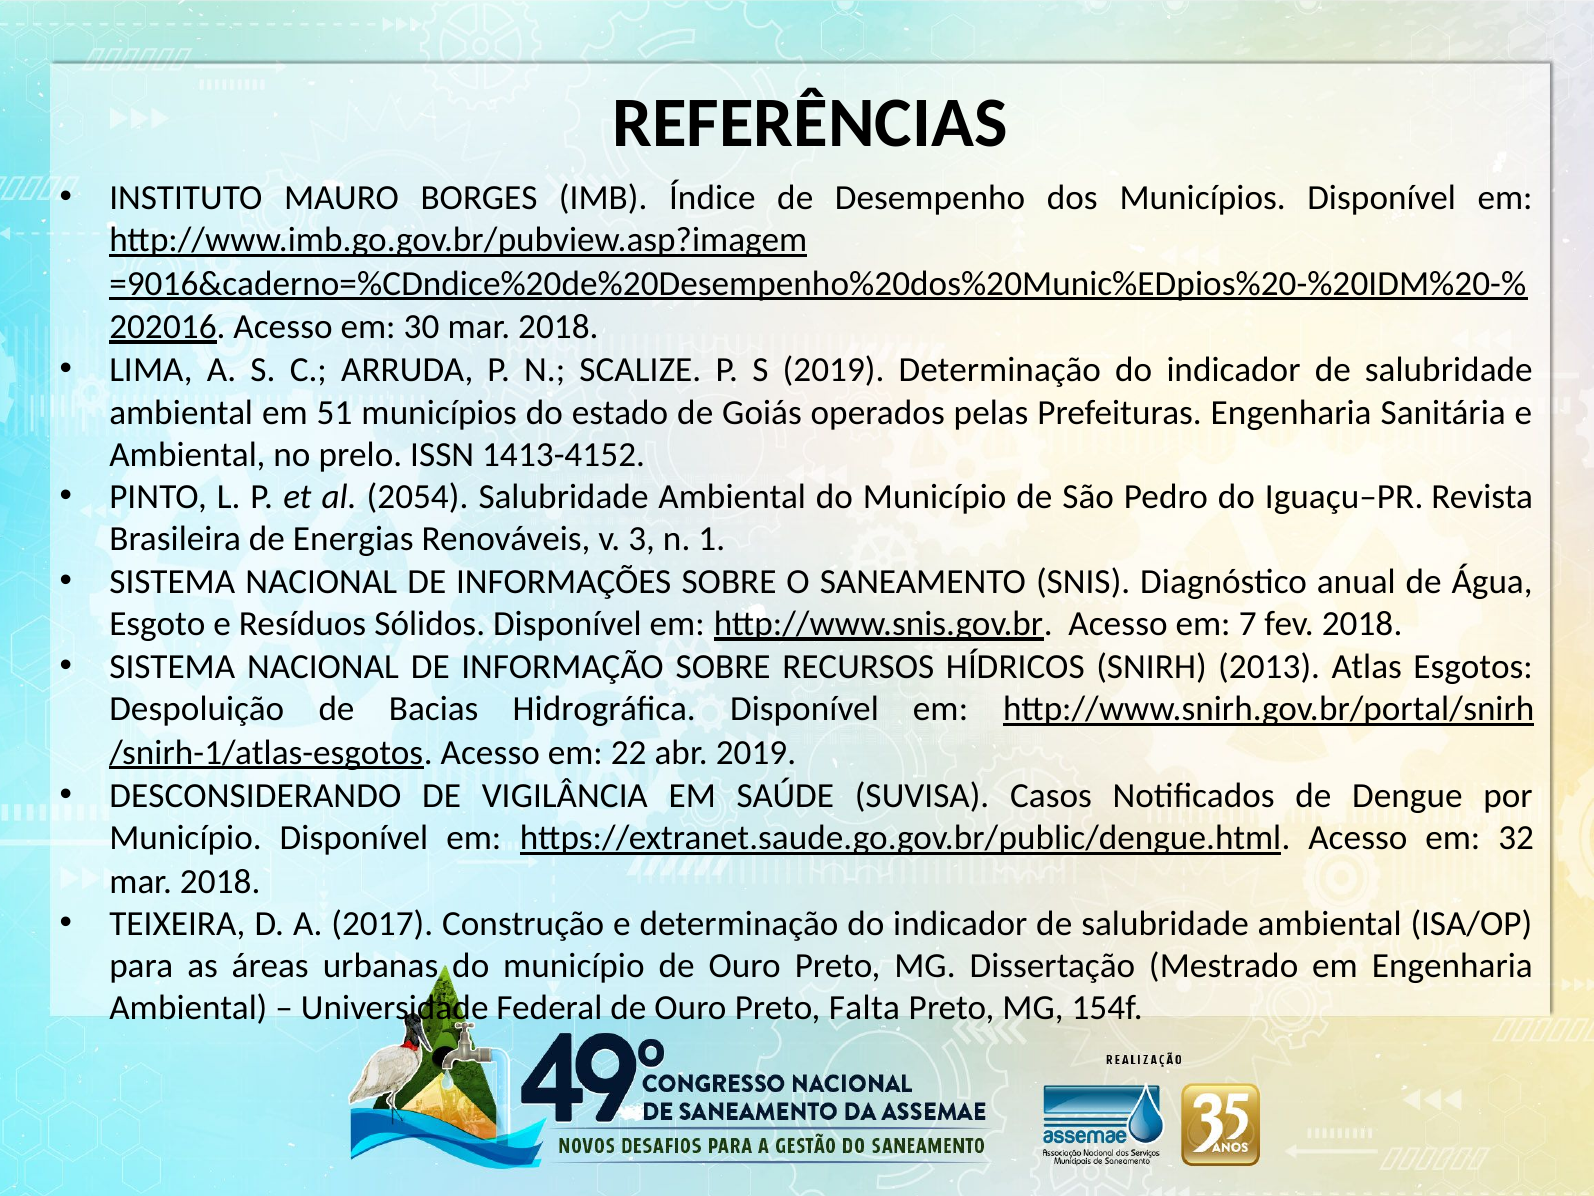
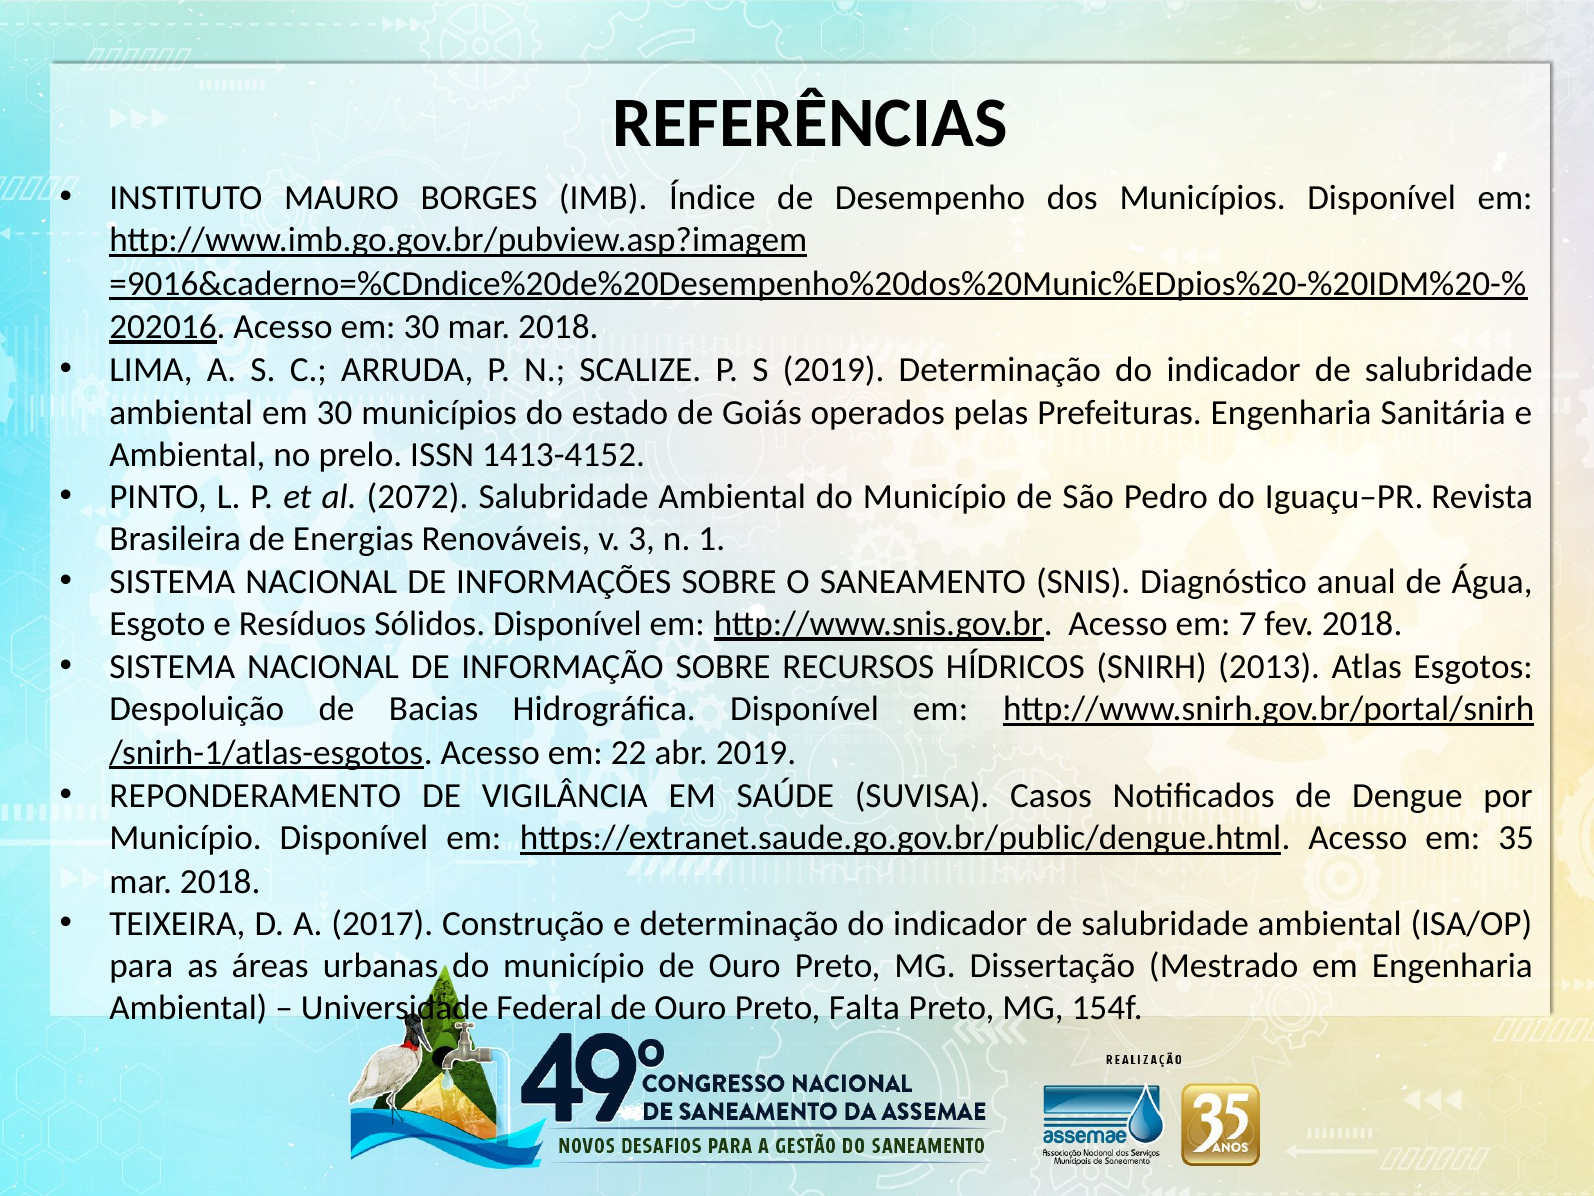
ambiental em 51: 51 -> 30 (335, 412)
2054: 2054 -> 2072 (418, 497)
DESCONSIDERANDO: DESCONSIDERANDO -> REPONDERAMENTO (255, 796)
32: 32 -> 35 (1516, 838)
